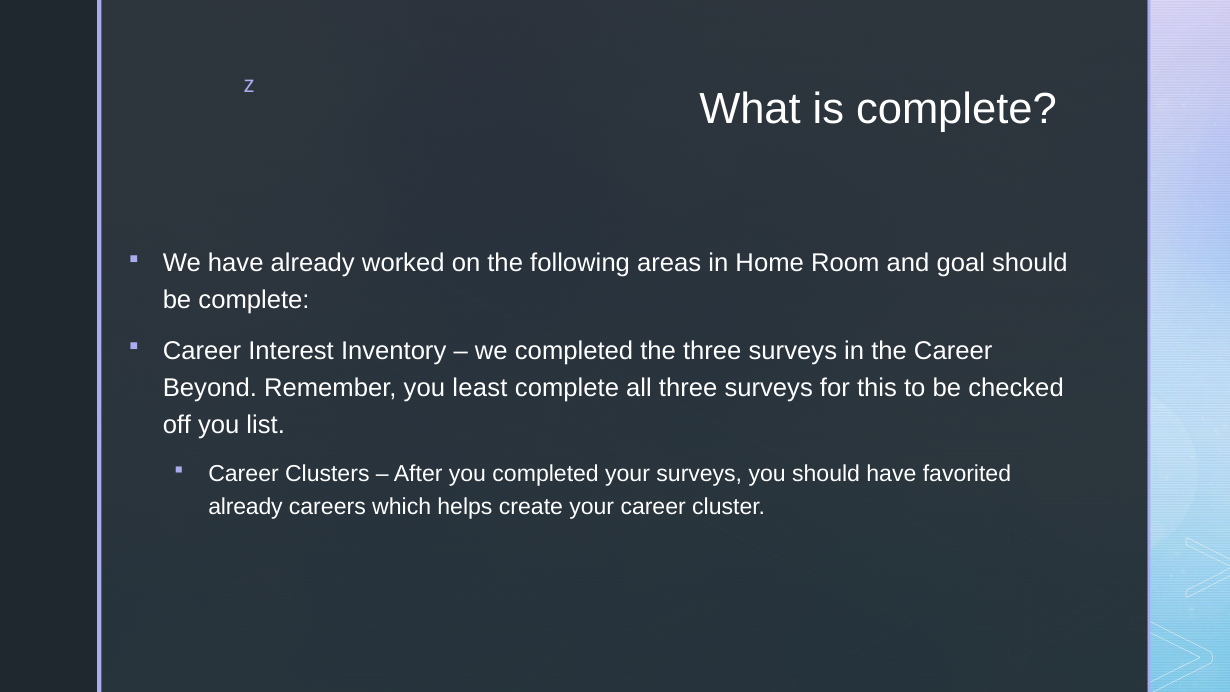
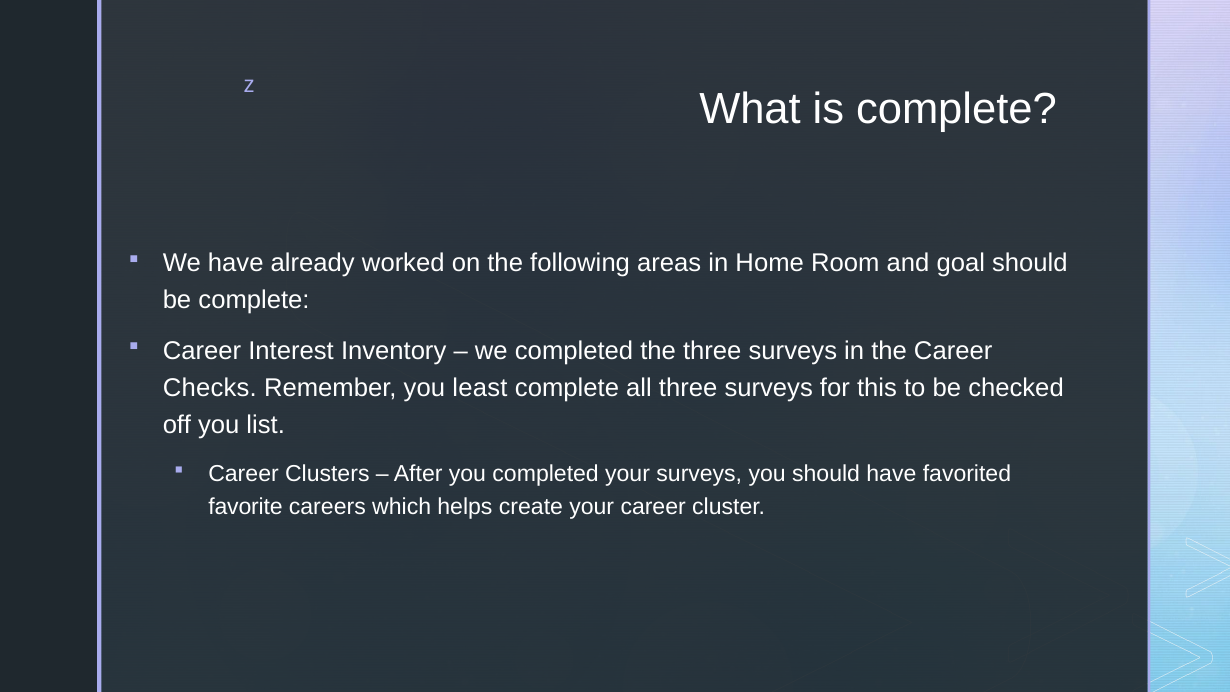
Beyond: Beyond -> Checks (210, 388)
already: already -> favorite (246, 507)
